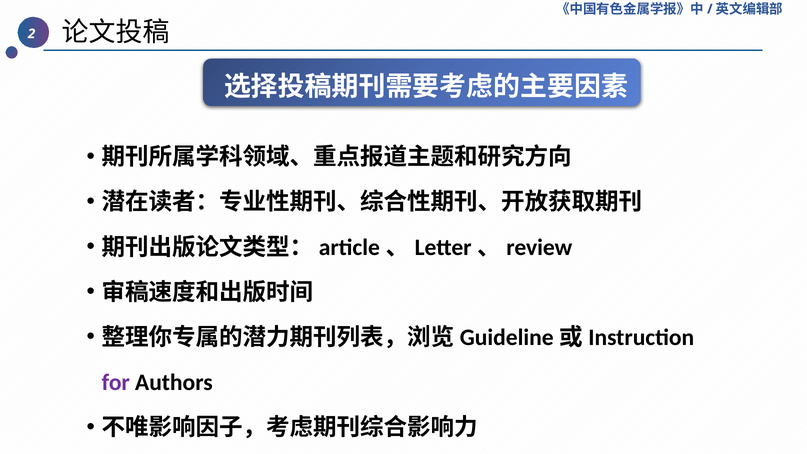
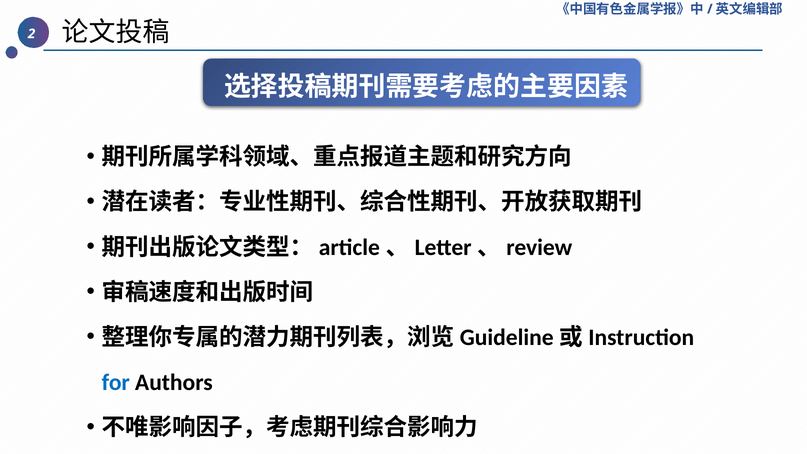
for colour: purple -> blue (116, 383)
